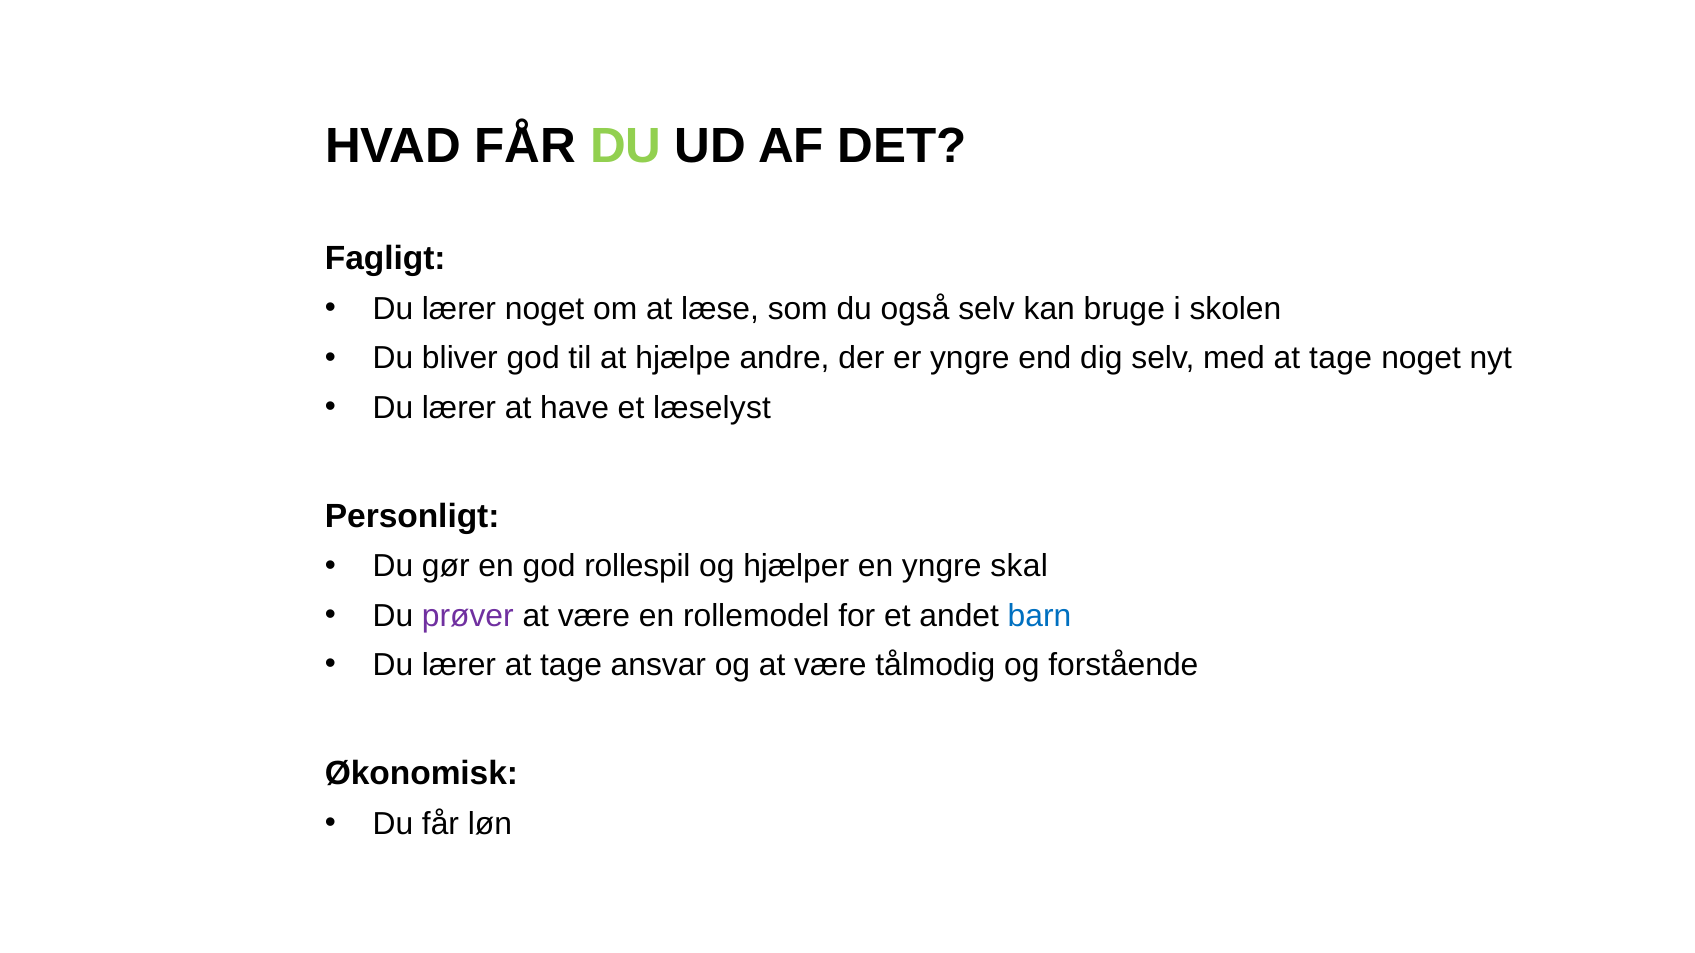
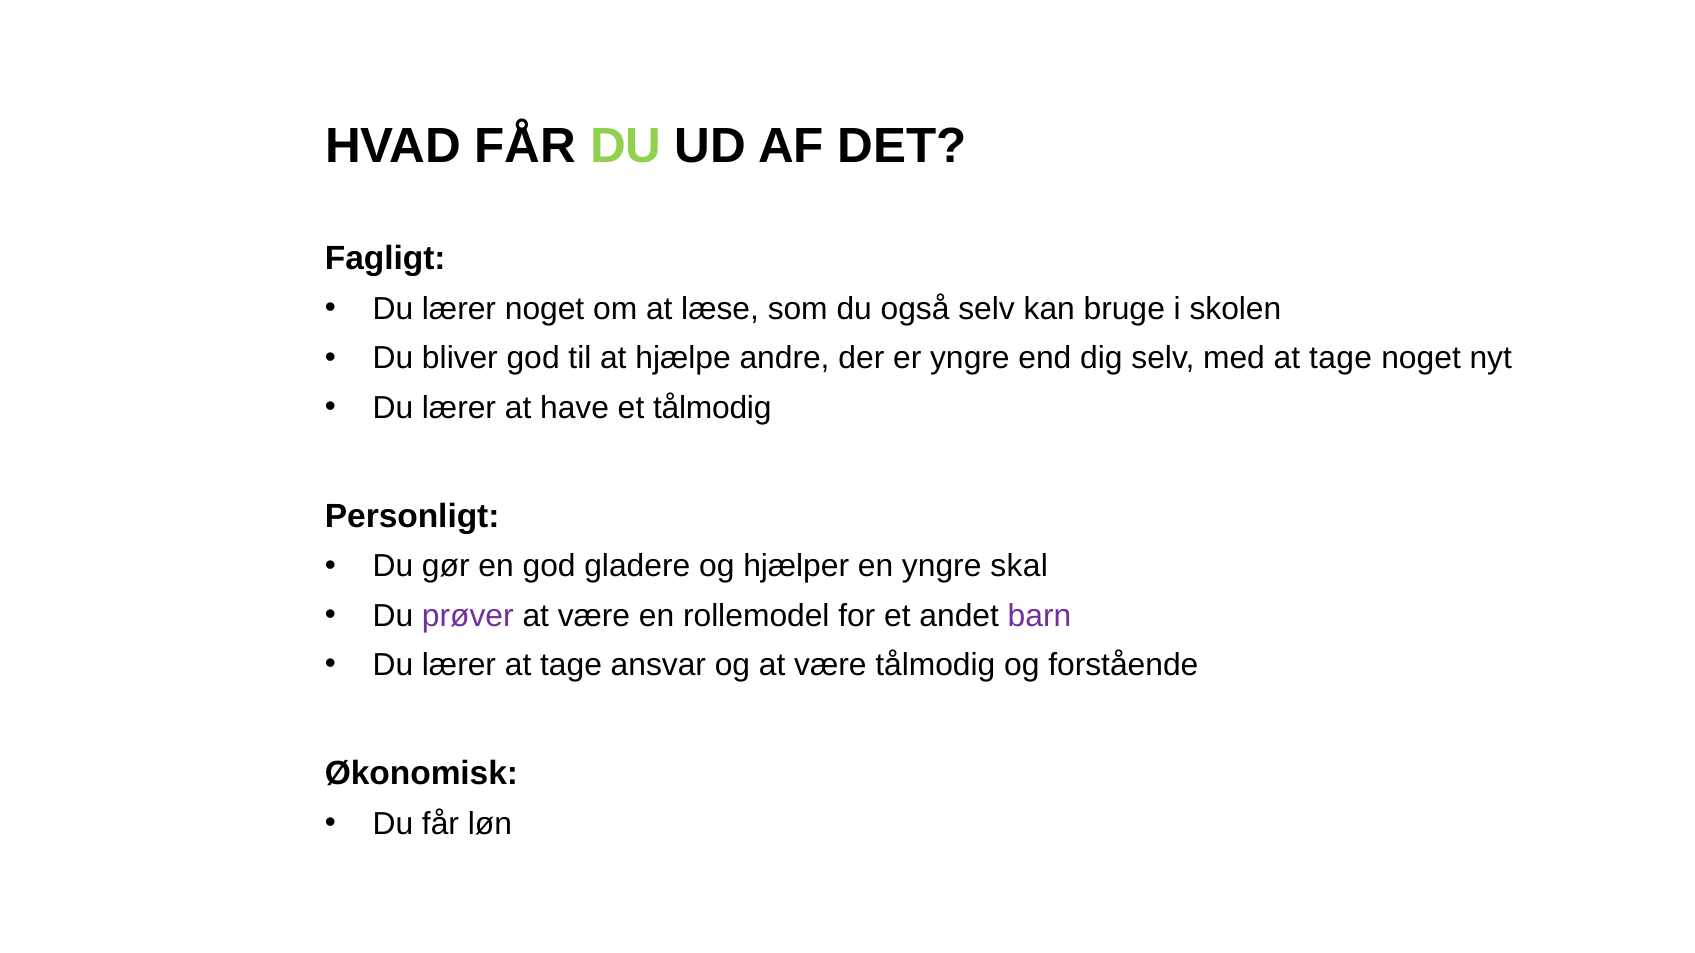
et læselyst: læselyst -> tålmodig (712, 408)
rollespil: rollespil -> gladere (637, 567)
barn colour: blue -> purple (1040, 616)
